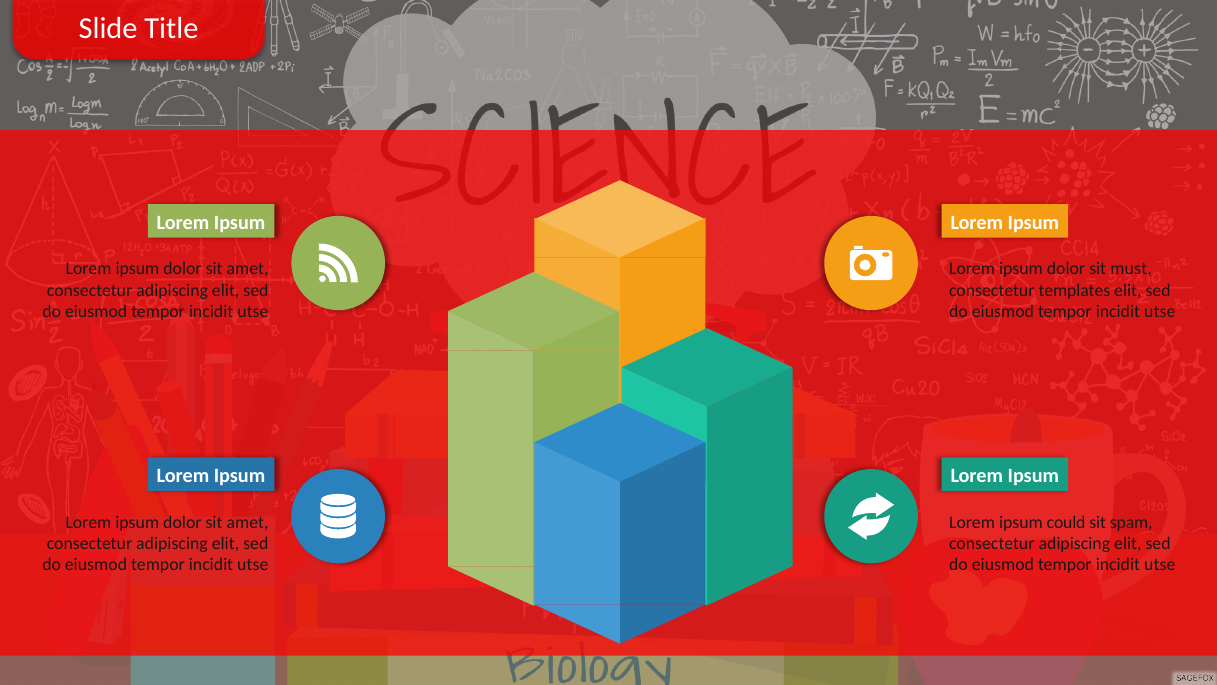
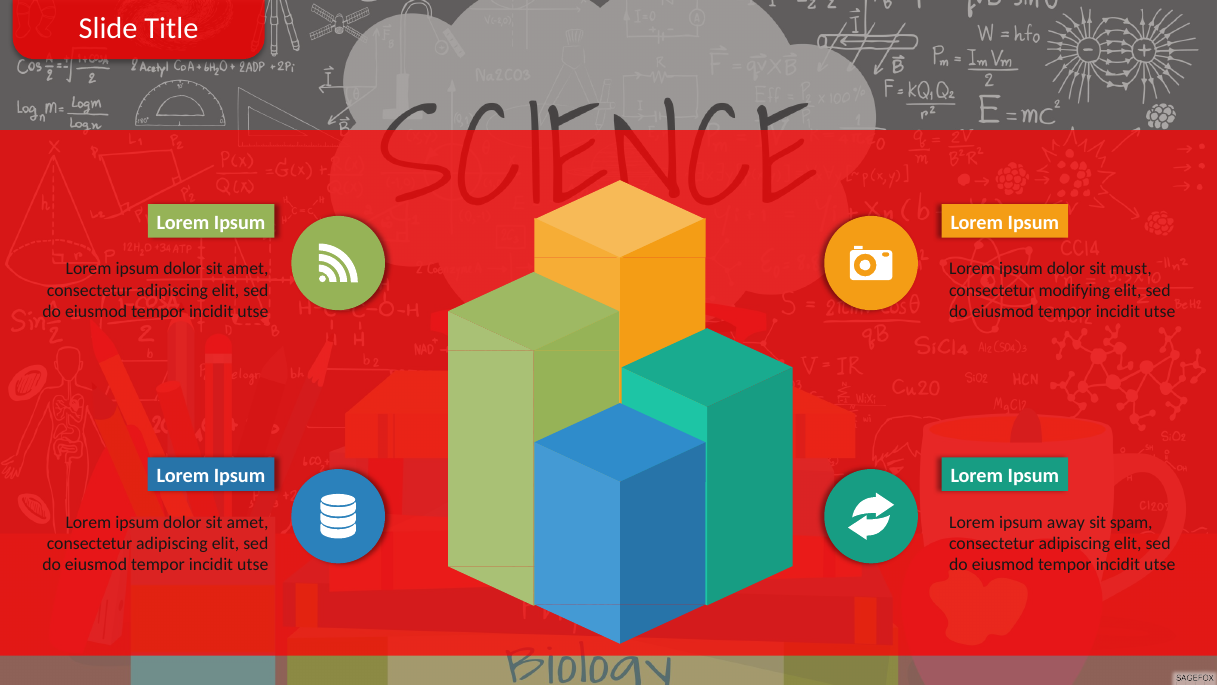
templates: templates -> modifying (1074, 290)
could: could -> away (1066, 522)
